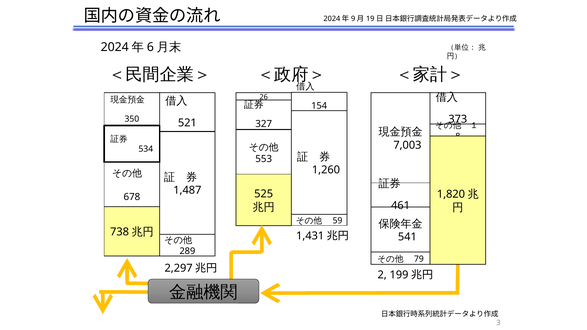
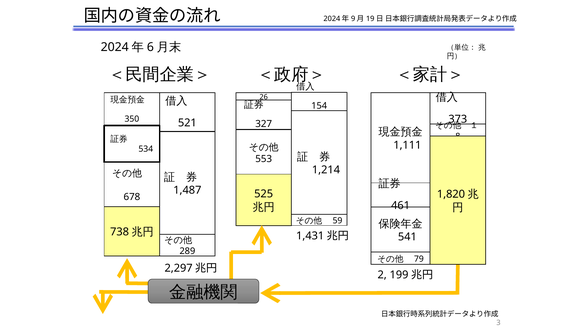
7,003: 7,003 -> 1,111 (407, 145)
1,260: 1,260 -> 1,214 (326, 170)
